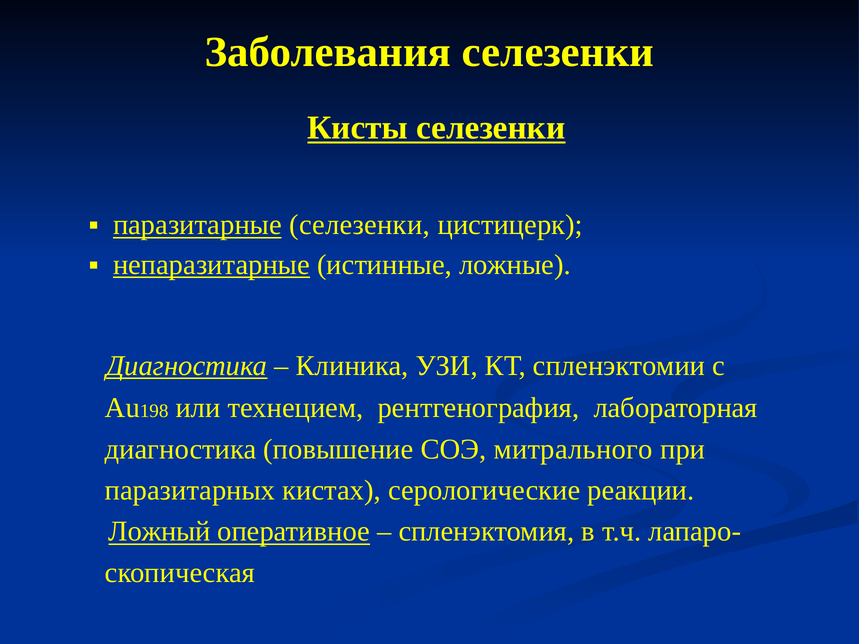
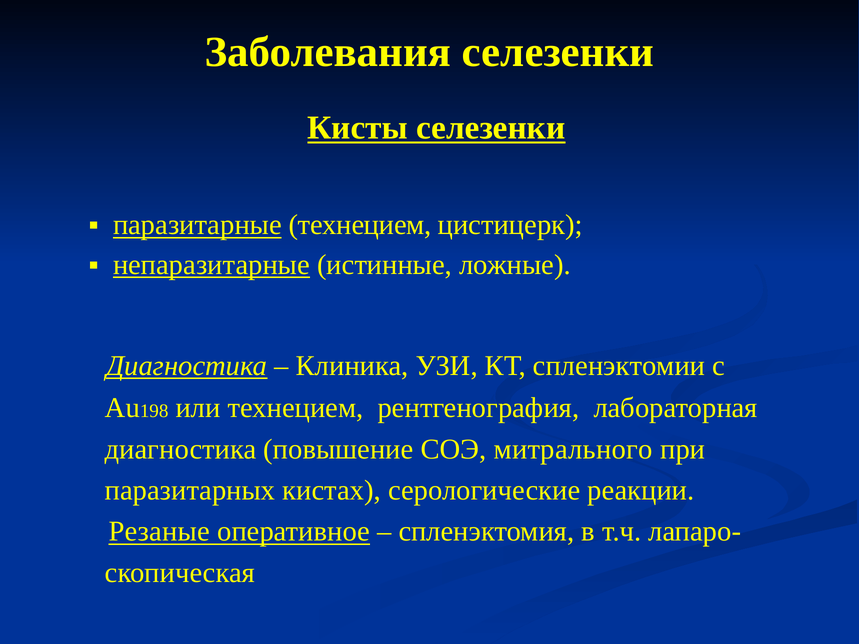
паразитарные селезенки: селезенки -> технецием (360, 225)
Ложный: Ложный -> Резаные (159, 532)
